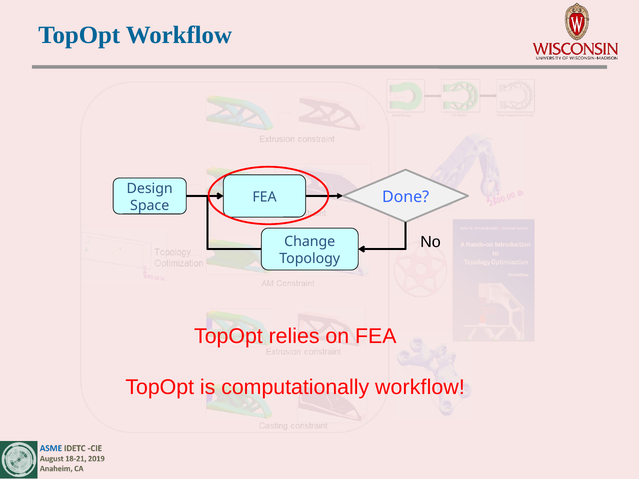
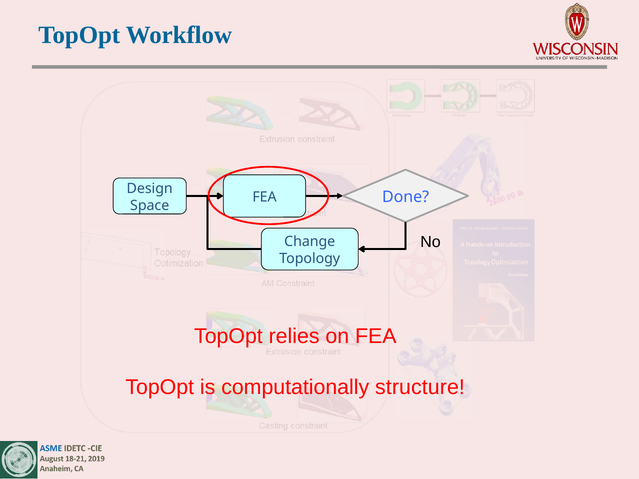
computationally workflow: workflow -> structure (420, 387)
